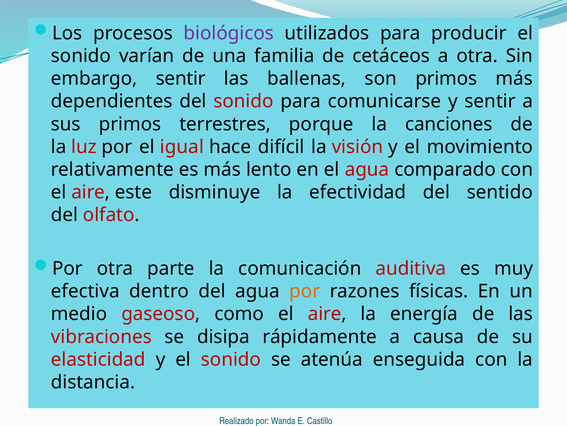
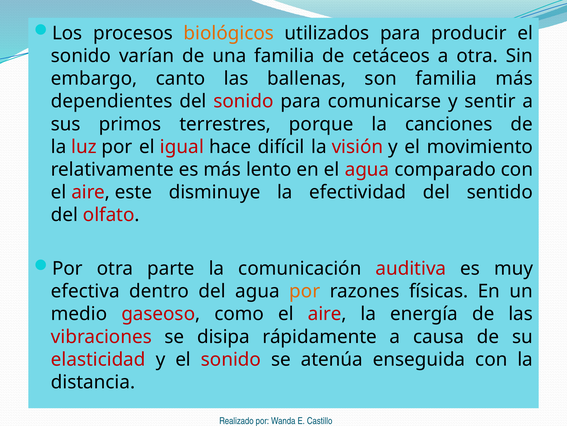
biológicos colour: purple -> orange (229, 33)
embargo sentir: sentir -> canto (181, 79)
son primos: primos -> familia (446, 79)
